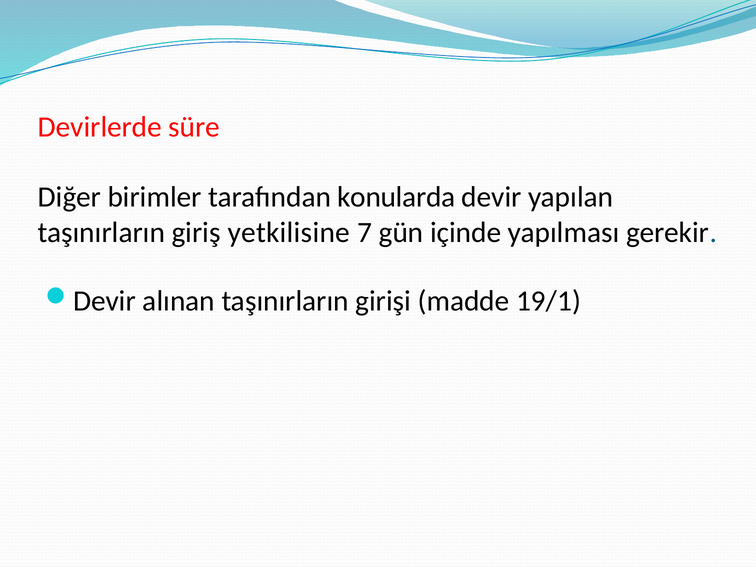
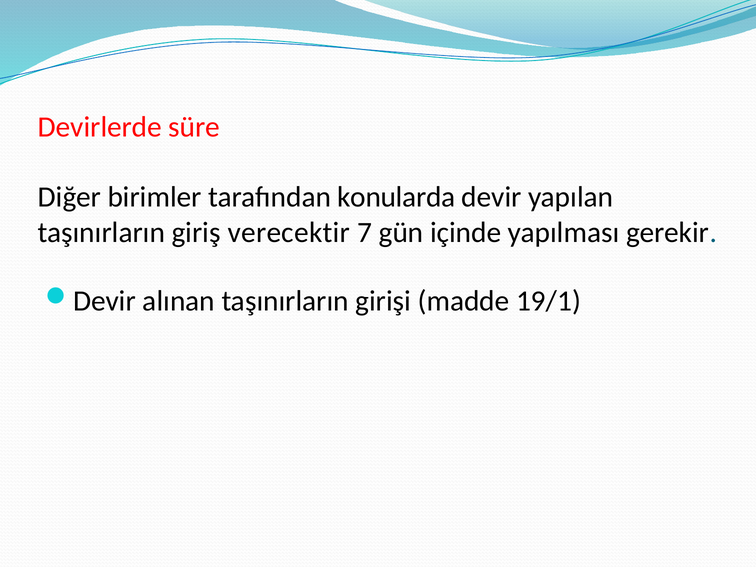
yetkilisine: yetkilisine -> verecektir (289, 232)
